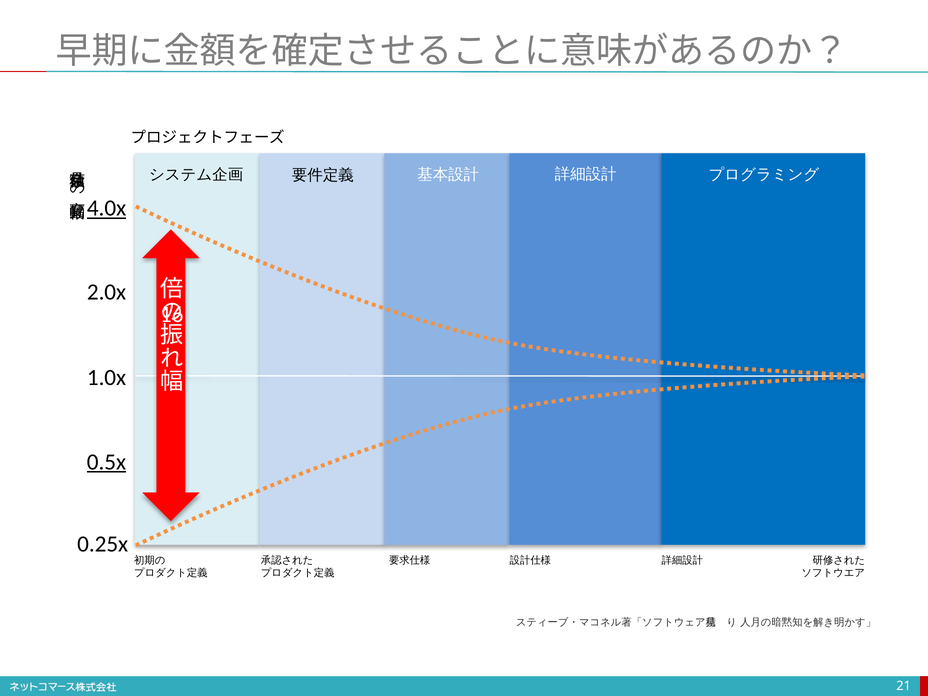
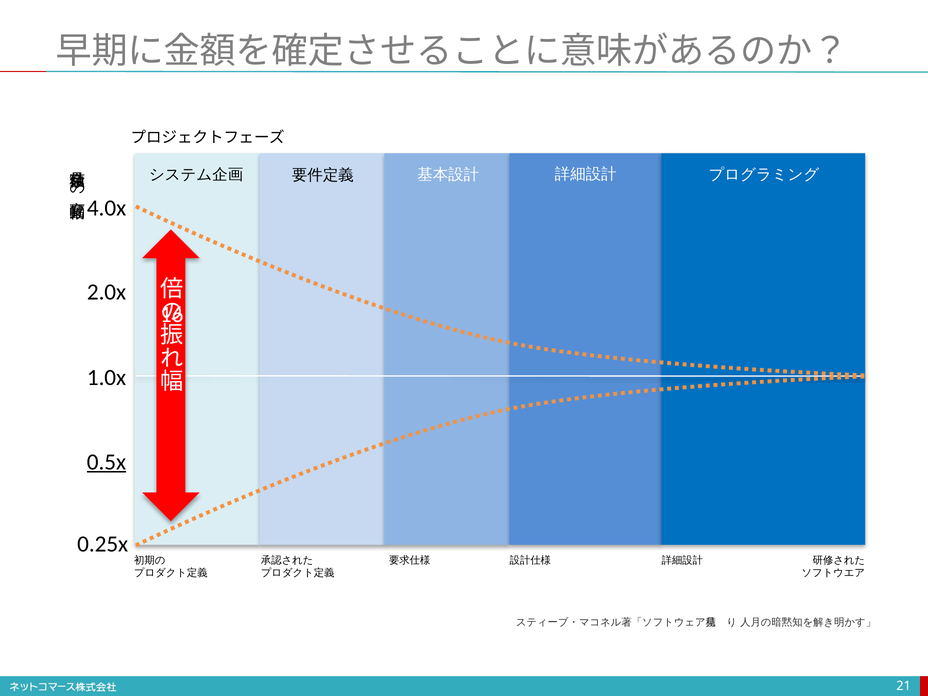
4.0x underline: present -> none (107, 208)
